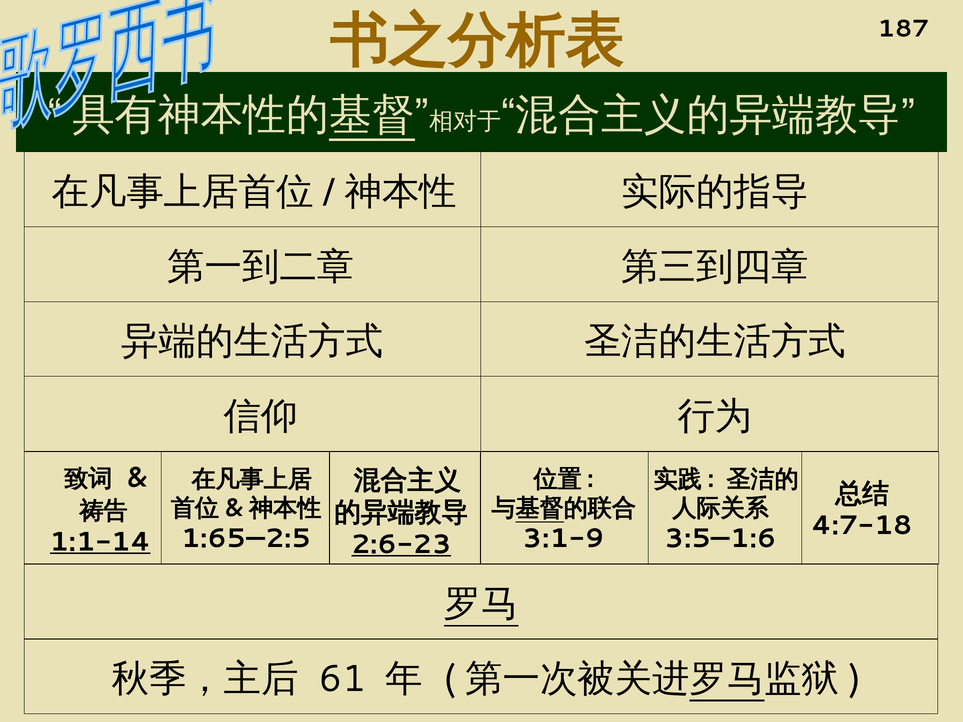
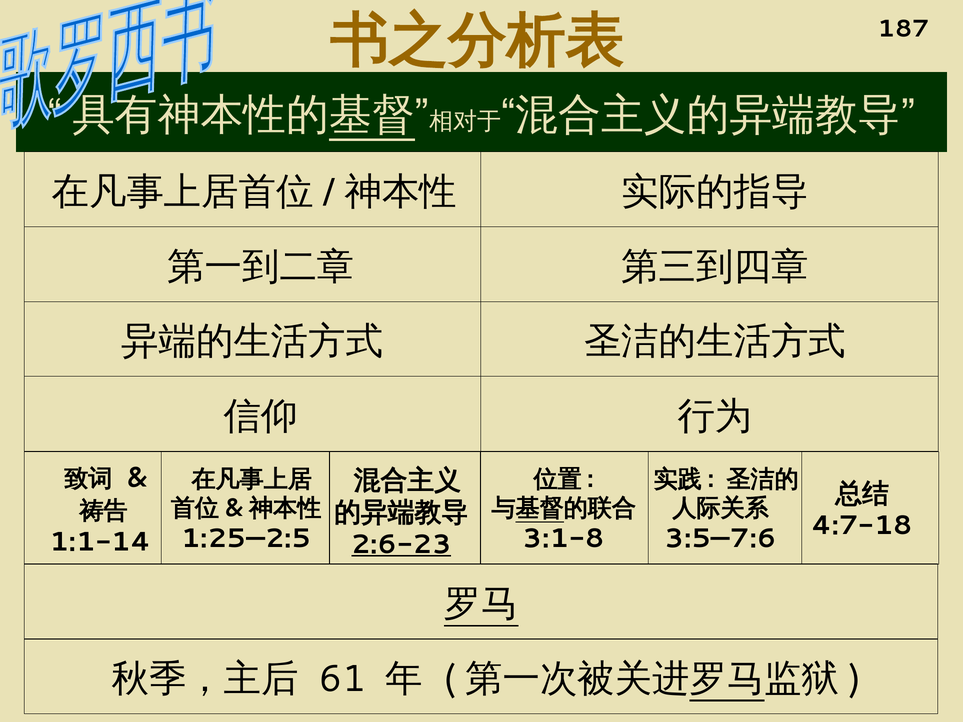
1:65—2:5: 1:65—2:5 -> 1:25—2:5 (246, 539)
3:1-9: 3:1-9 -> 3:1-8 (564, 539)
3:5—1:6: 3:5—1:6 -> 3:5—7:6 (720, 539)
1:1-14 underline: present -> none (100, 542)
